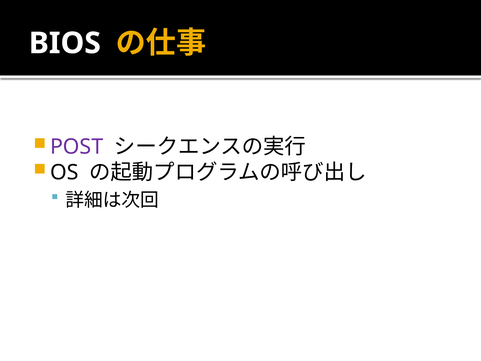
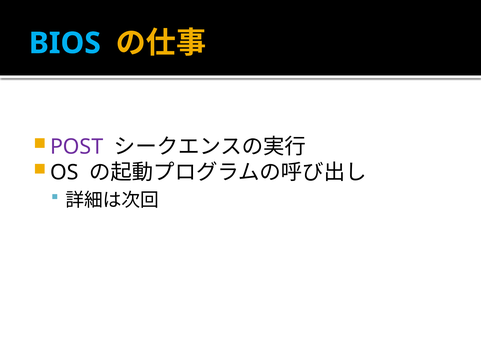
BIOS colour: white -> light blue (65, 43)
